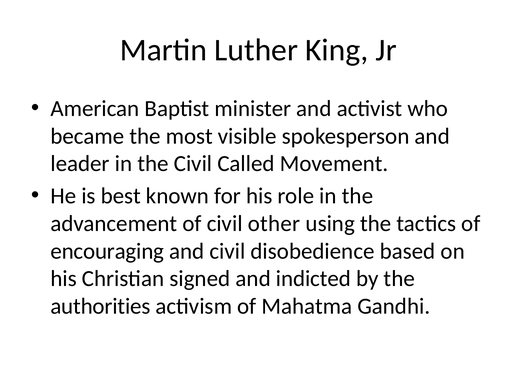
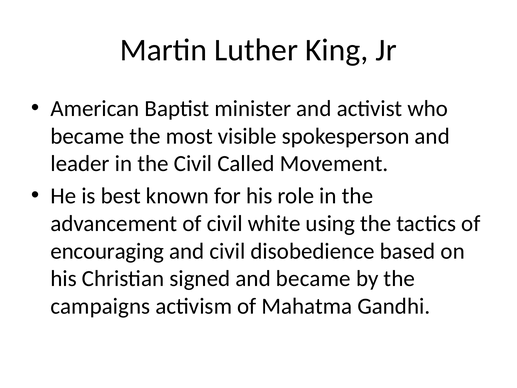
other: other -> white (274, 223)
and indicted: indicted -> became (313, 279)
authorities: authorities -> campaigns (100, 306)
